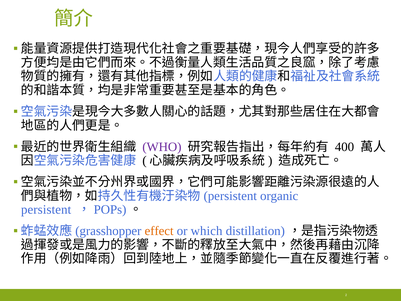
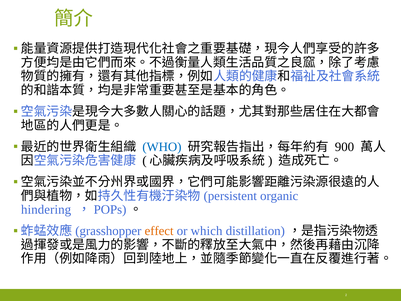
WHO colour: purple -> blue (162, 147)
400: 400 -> 900 (344, 147)
persistent: persistent -> hindering (46, 210)
